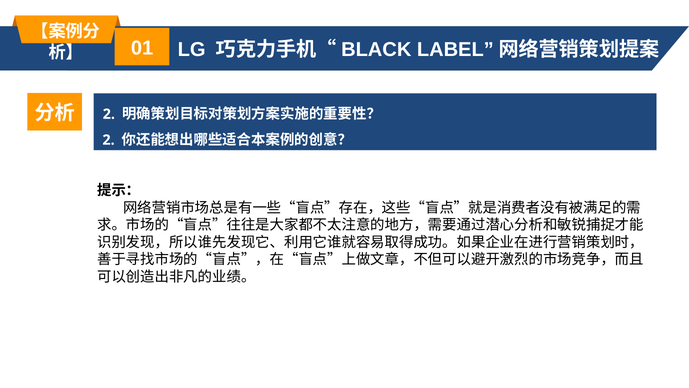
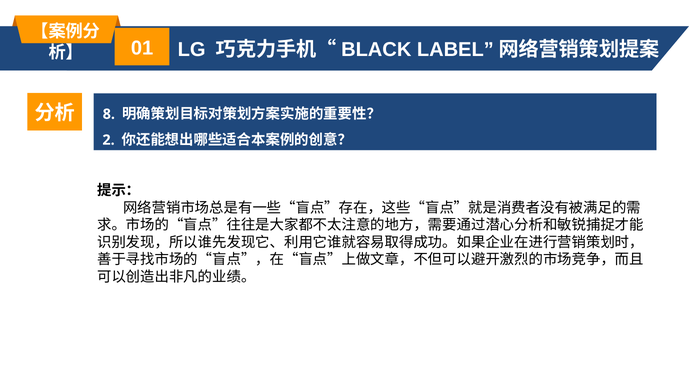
2: 2 -> 8 (109, 114)
